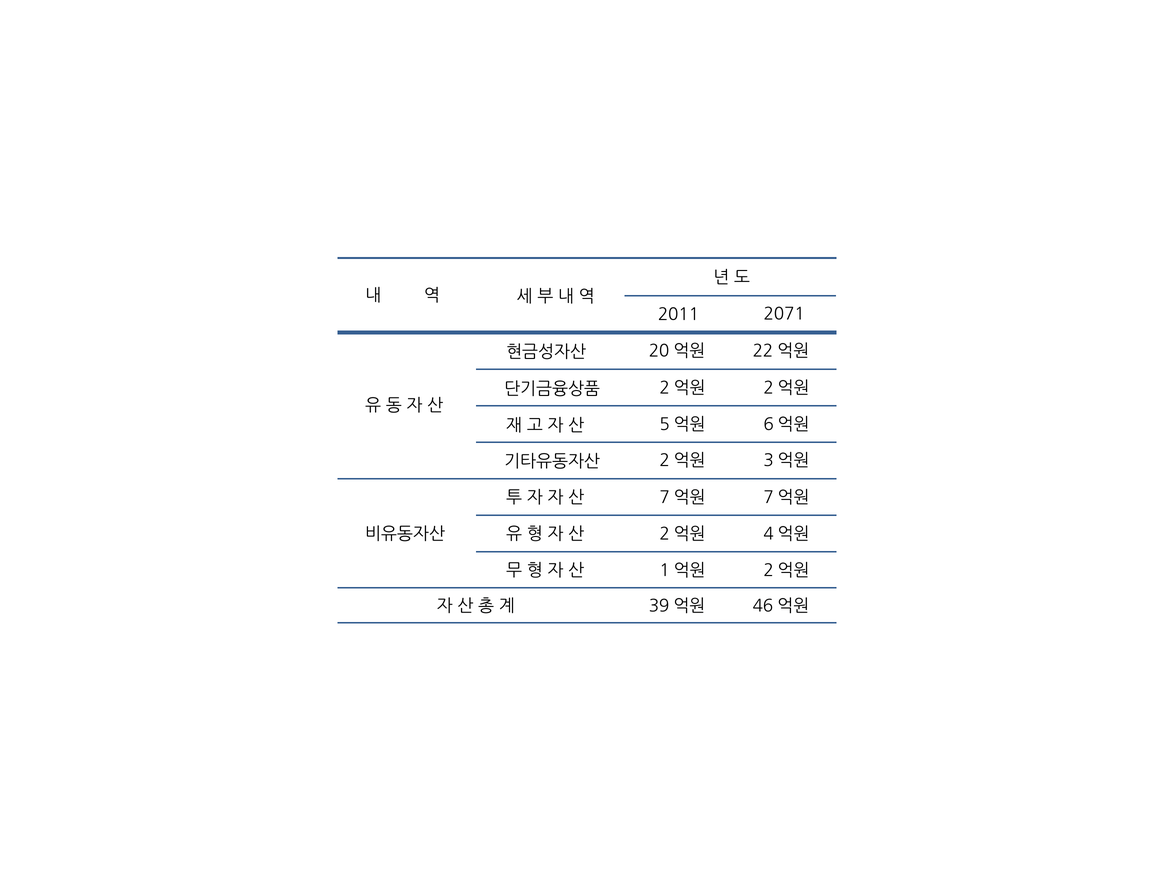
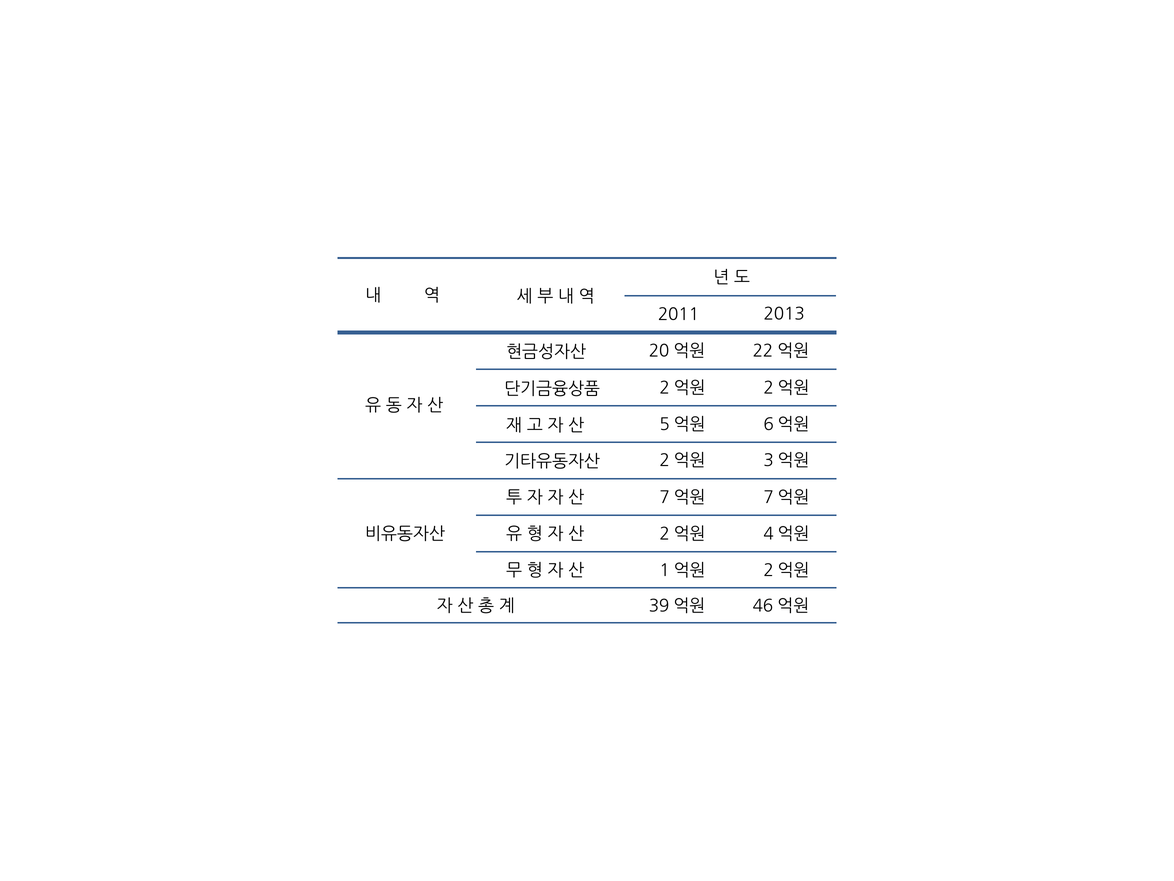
2071: 2071 -> 2013 (784, 314)
